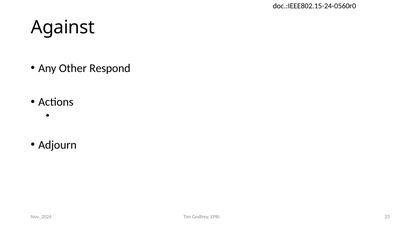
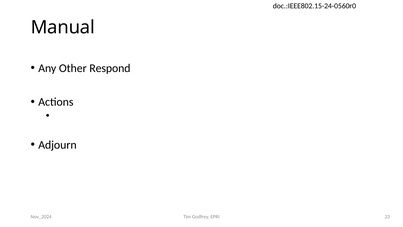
Against: Against -> Manual (63, 27)
